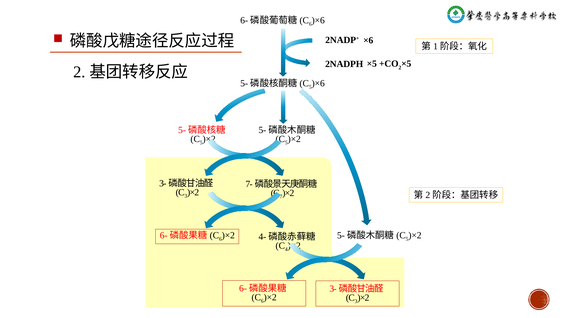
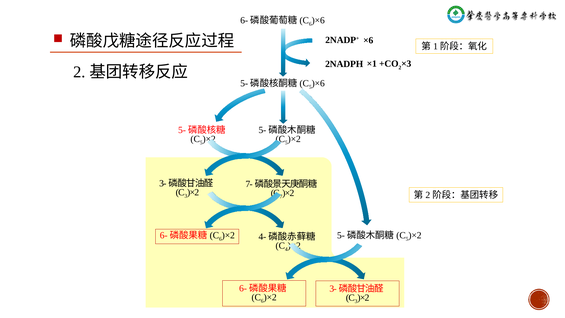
×5: ×5 -> ×1 (372, 64)
×5: ×5 -> ×3 (406, 64)
